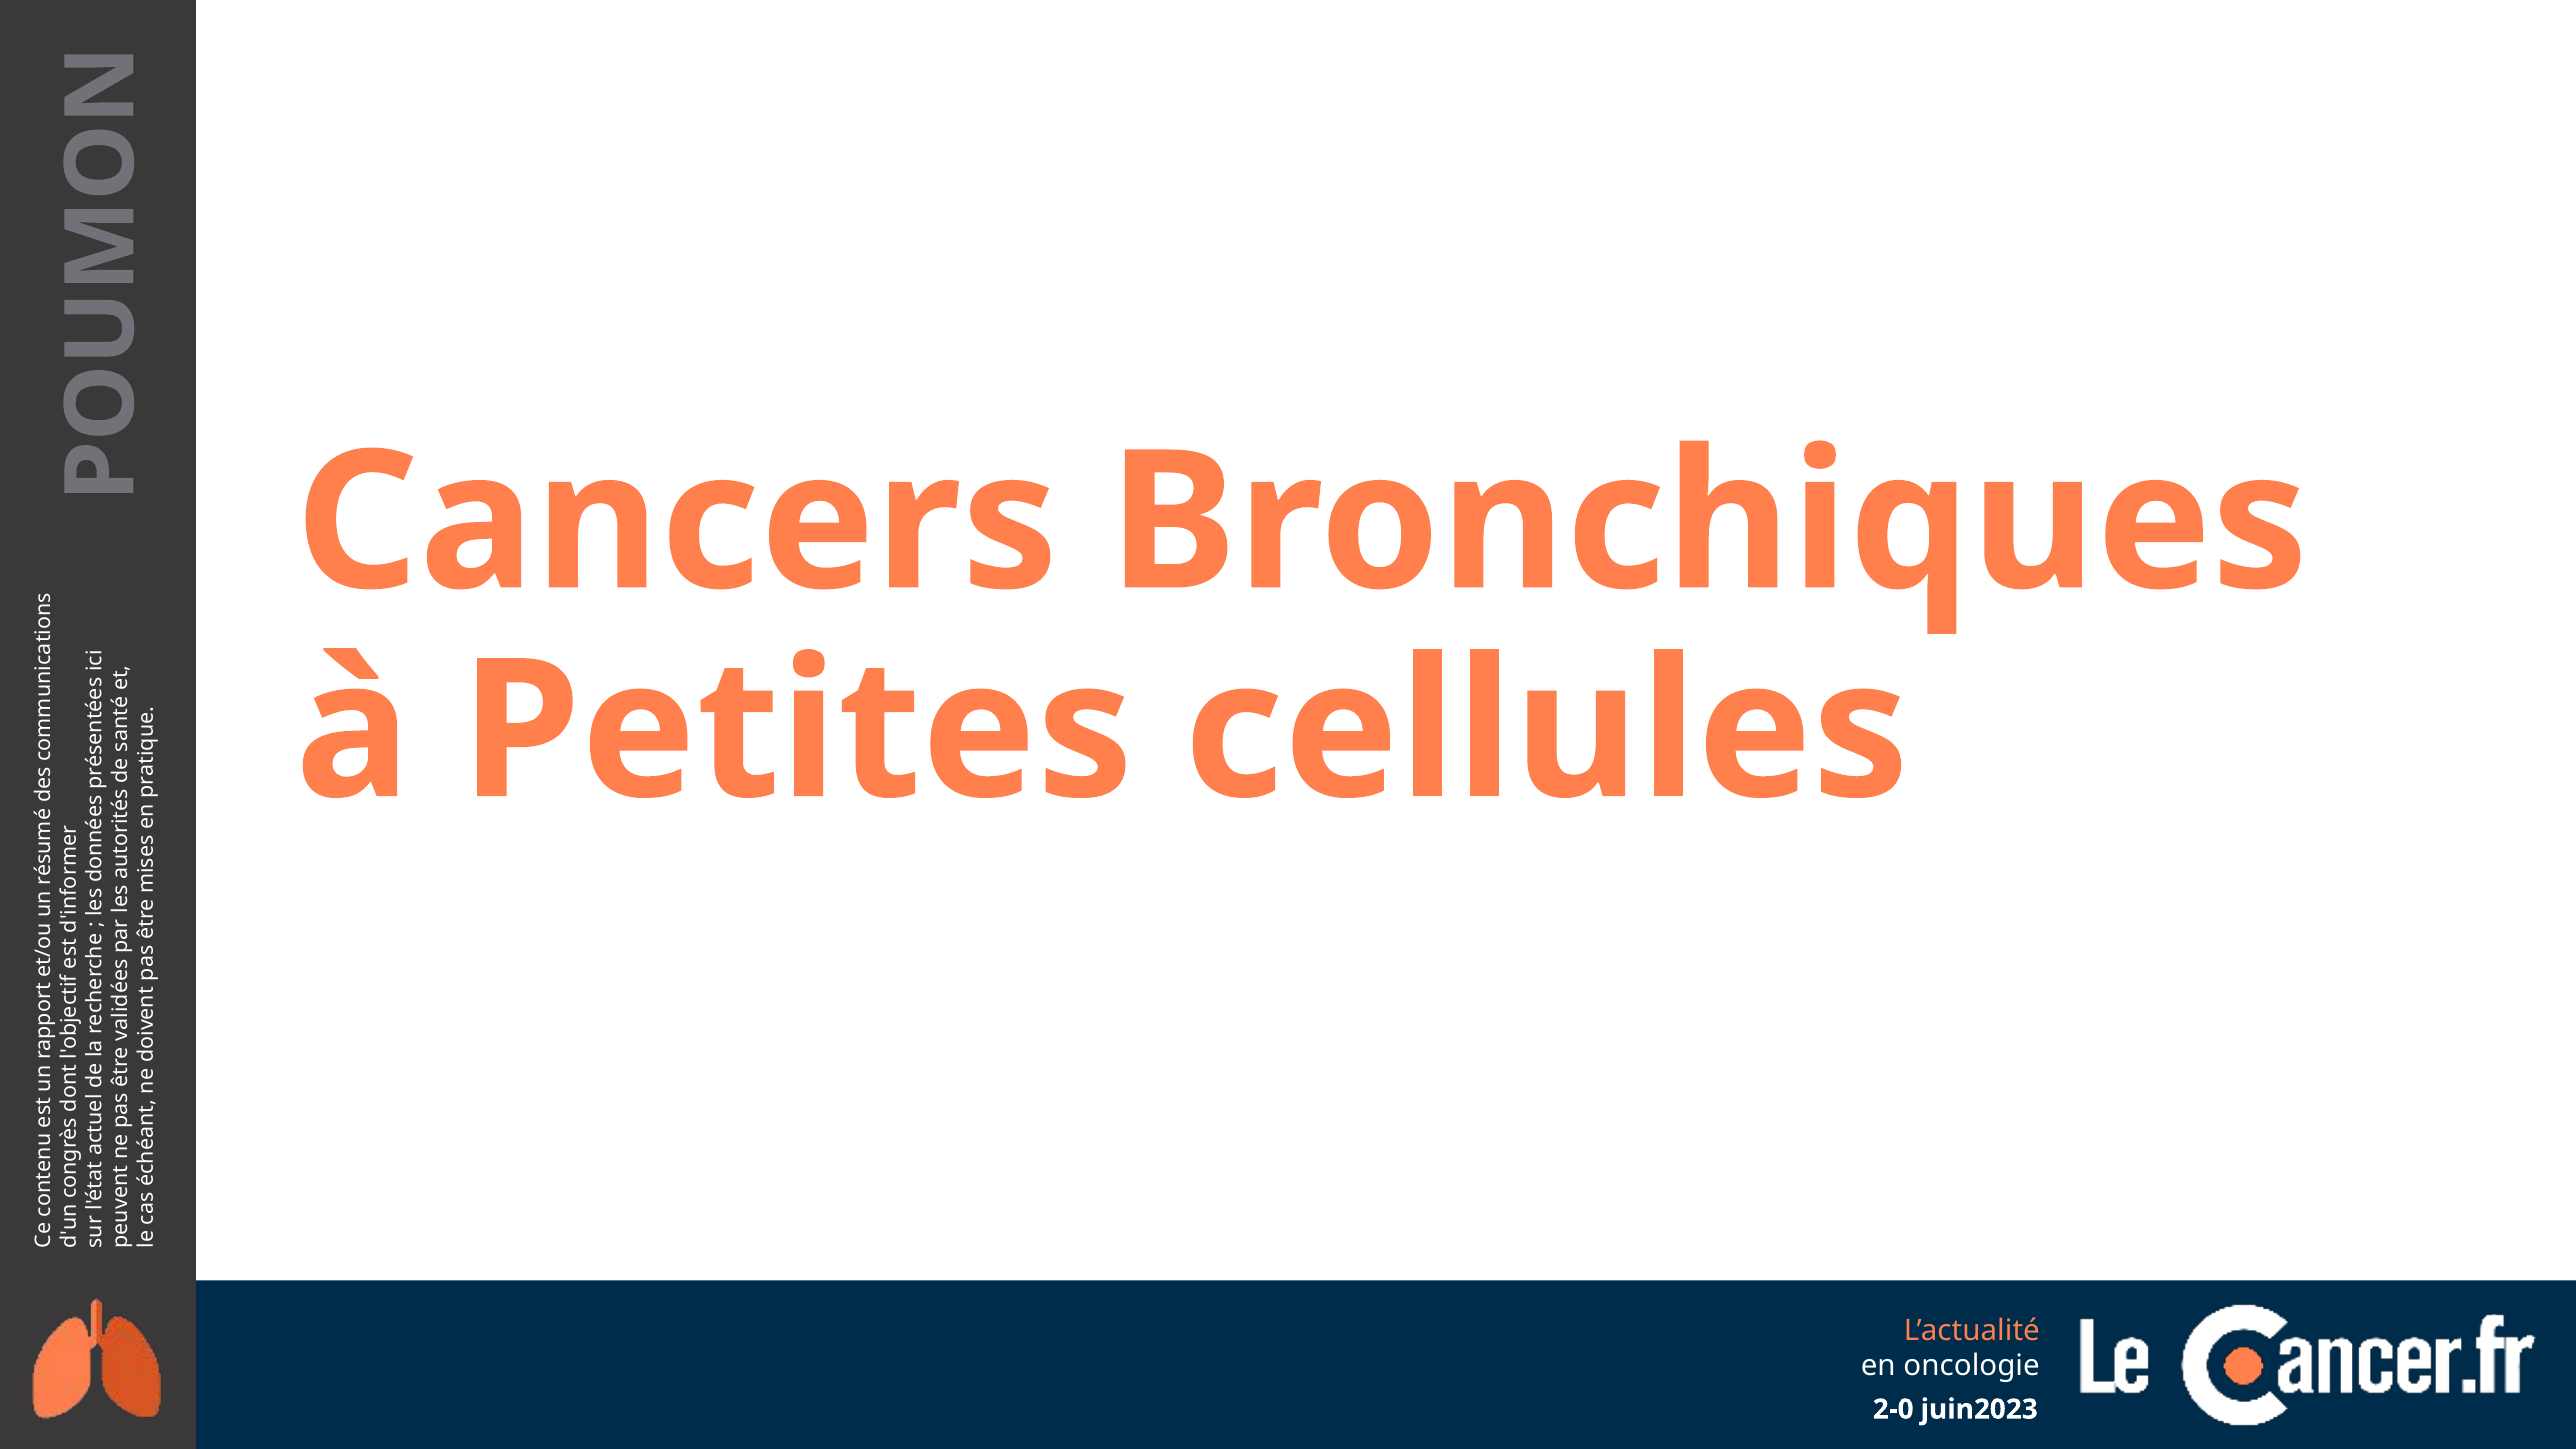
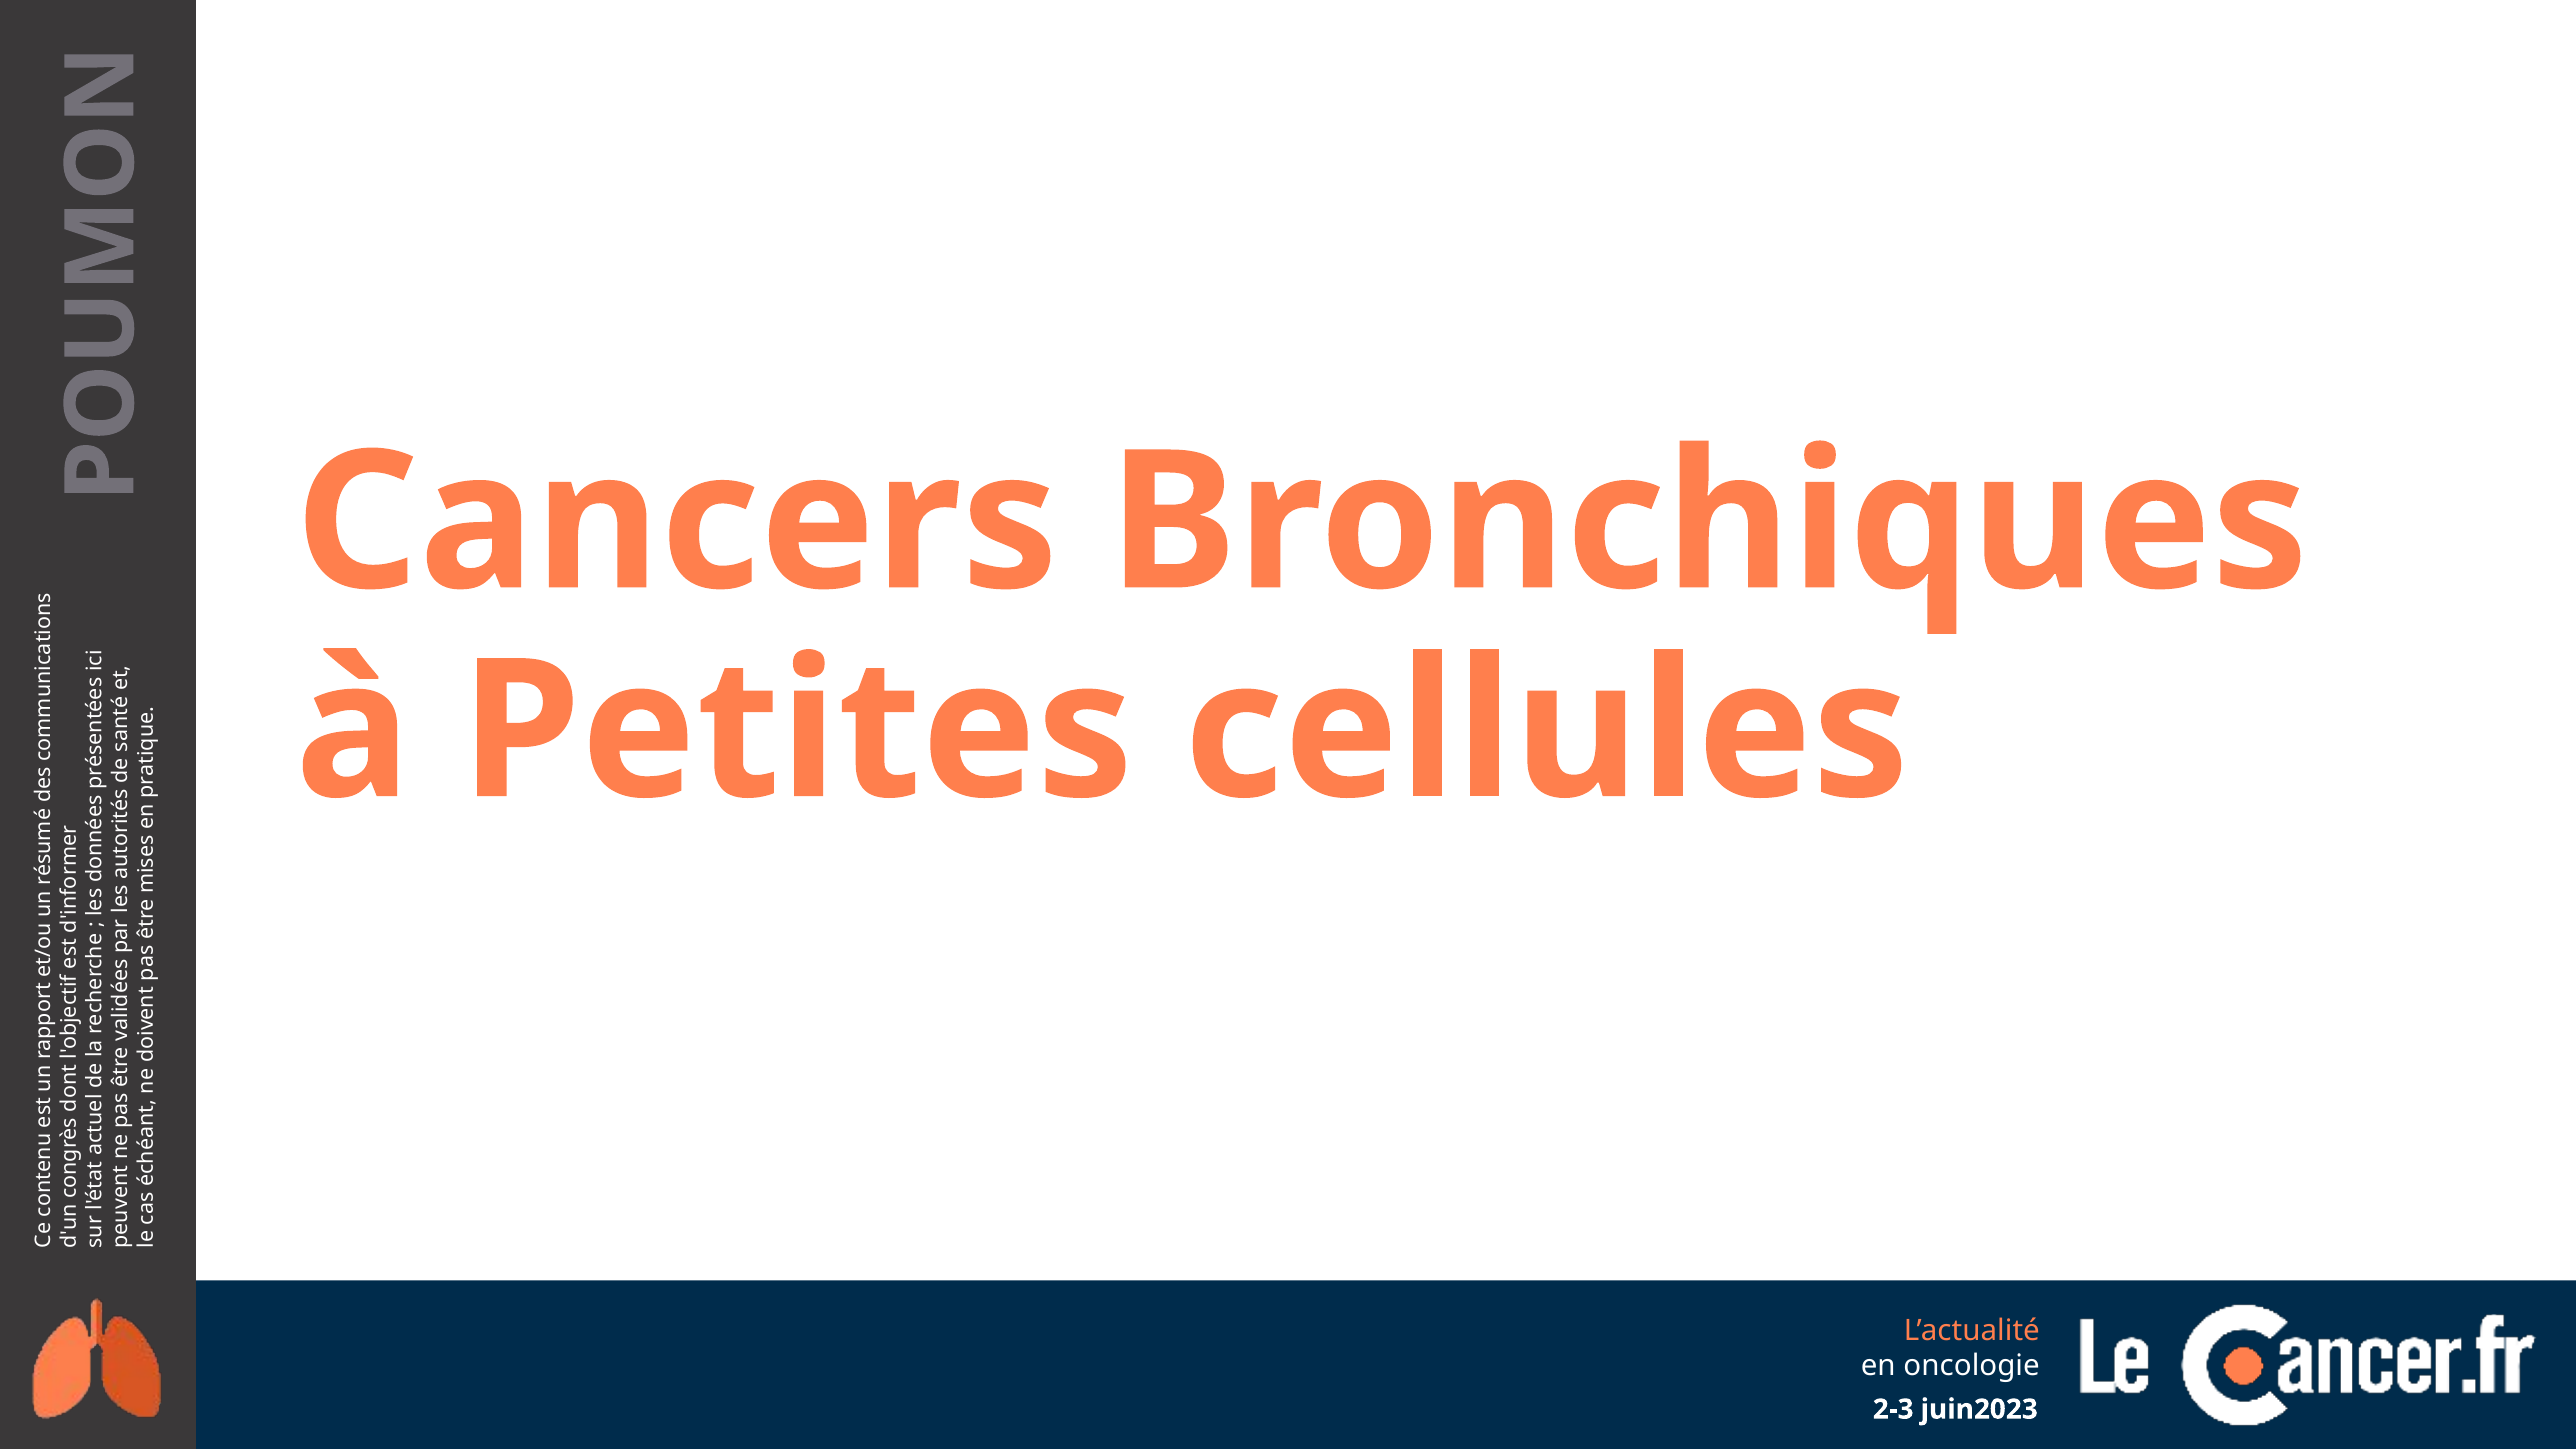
2-0: 2-0 -> 2-3 (1893, 1409)
